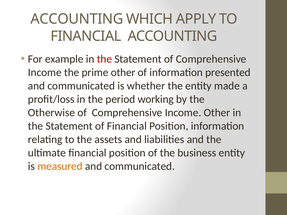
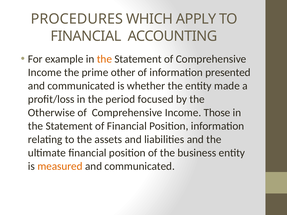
ACCOUNTING: ACCOUNTING -> PROCEDURES (77, 19)
the colour: red -> orange (104, 59)
working: working -> focused (156, 99)
Income Other: Other -> Those (217, 113)
